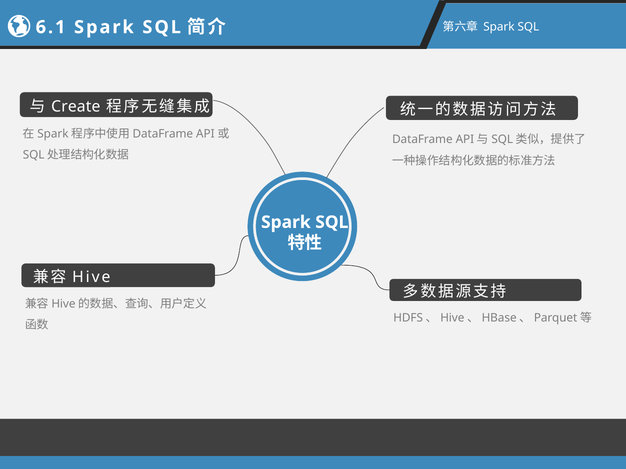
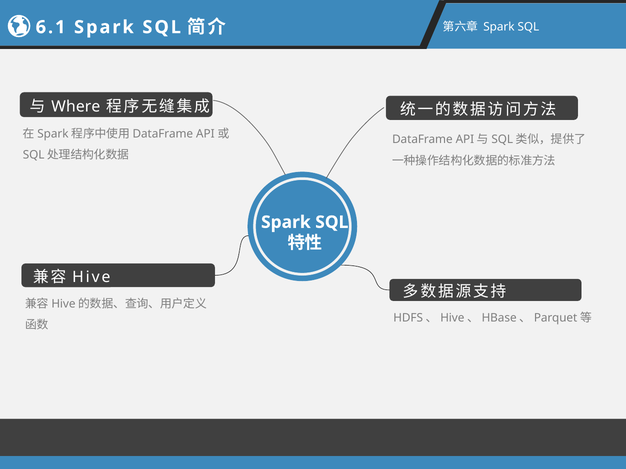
Create: Create -> Where (76, 106)
